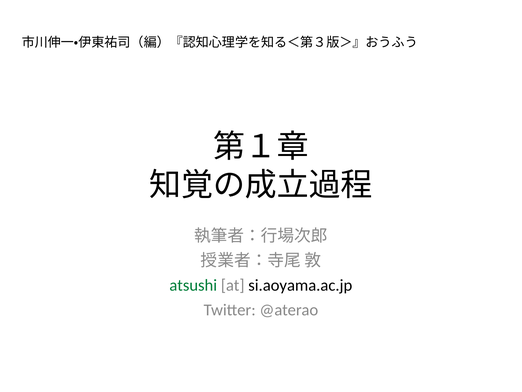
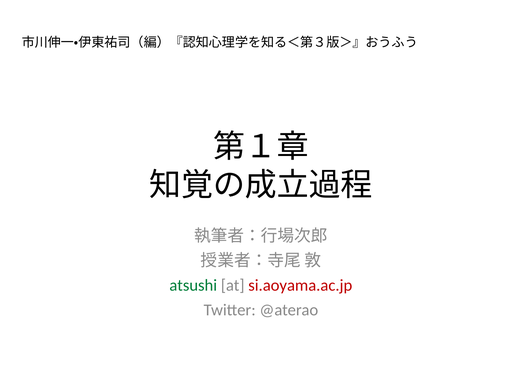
si.aoyama.ac.jp colour: black -> red (300, 285)
